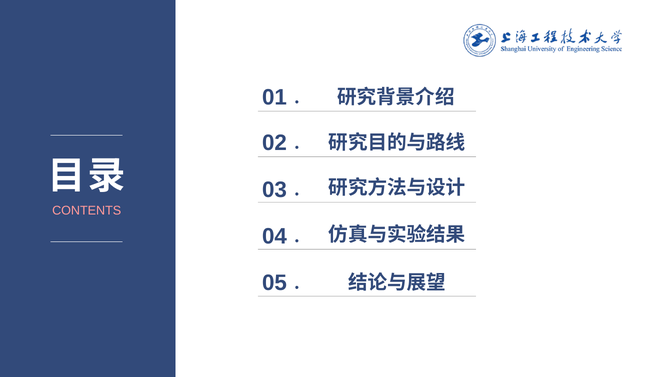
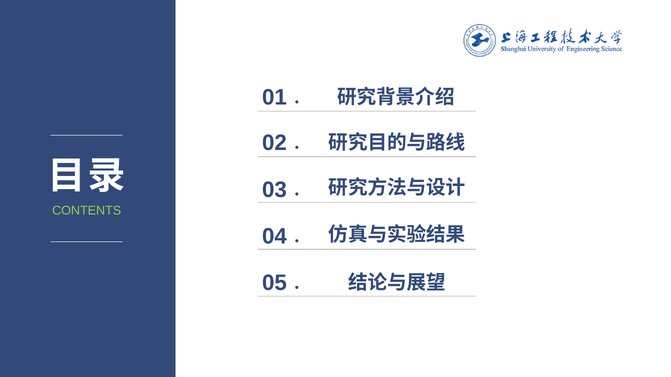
CONTENTS colour: pink -> light green (87, 211)
